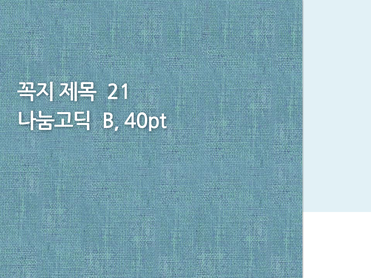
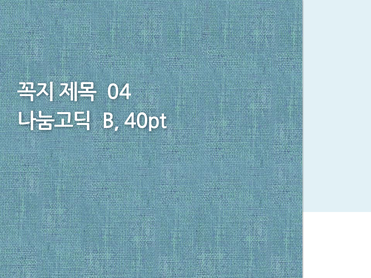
21: 21 -> 04 (119, 93)
